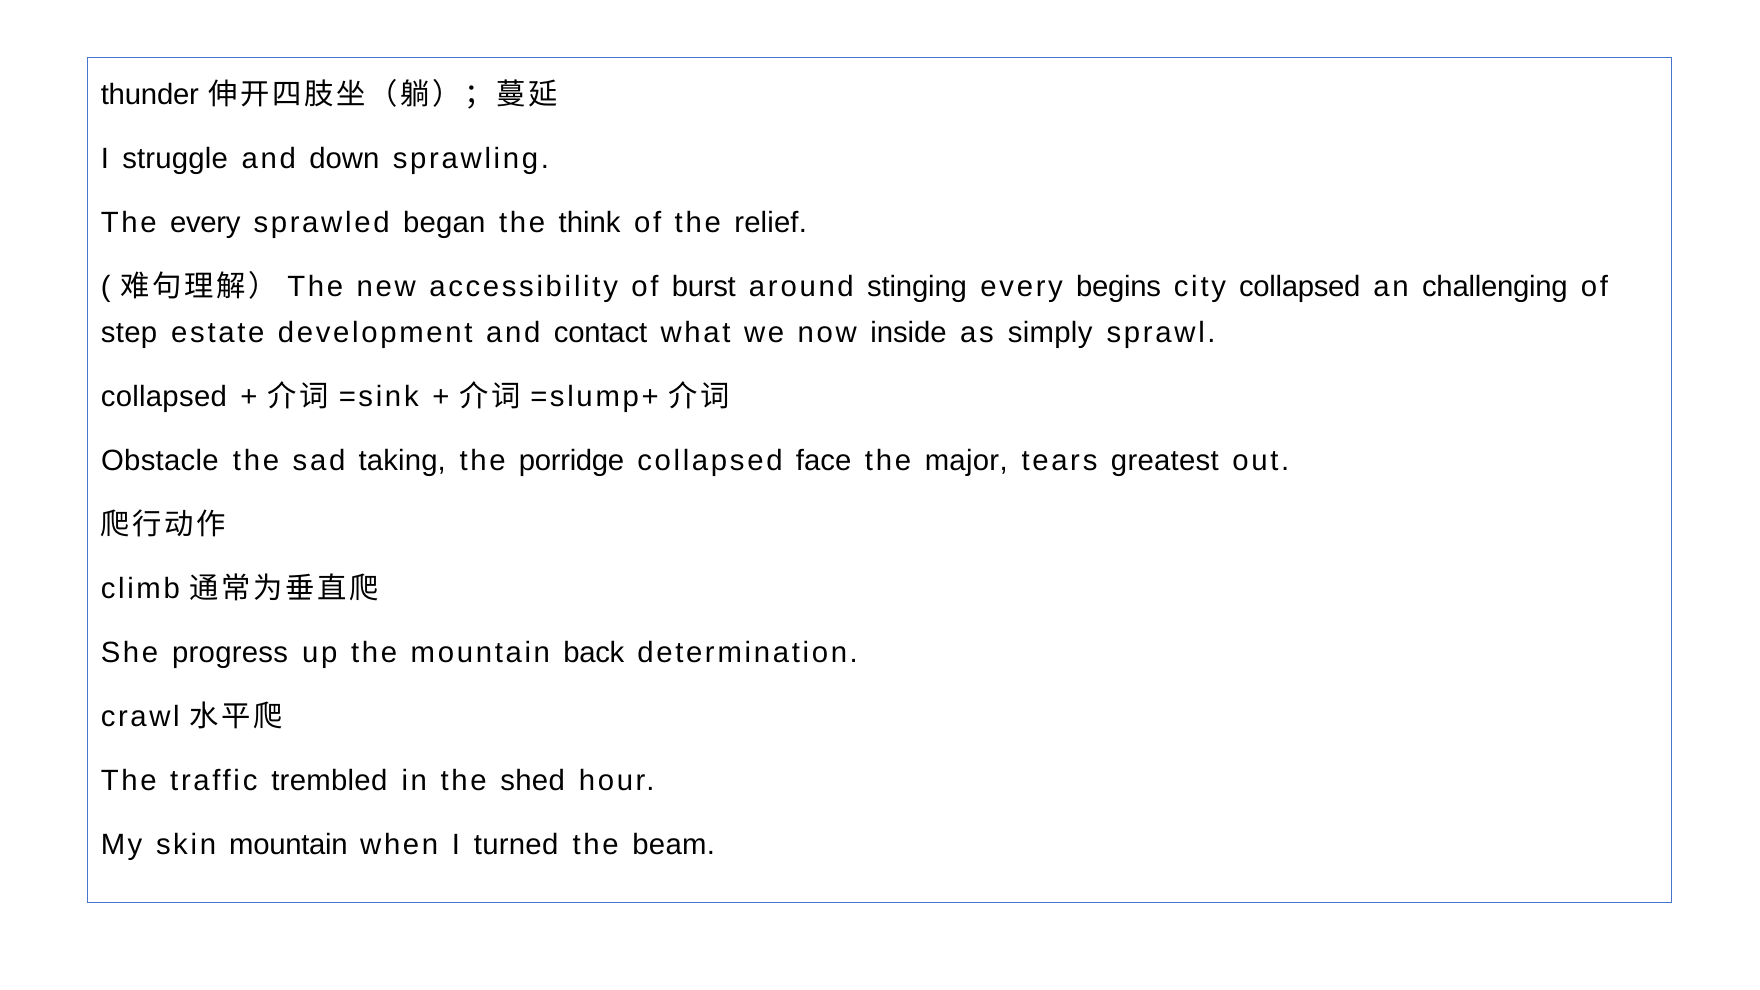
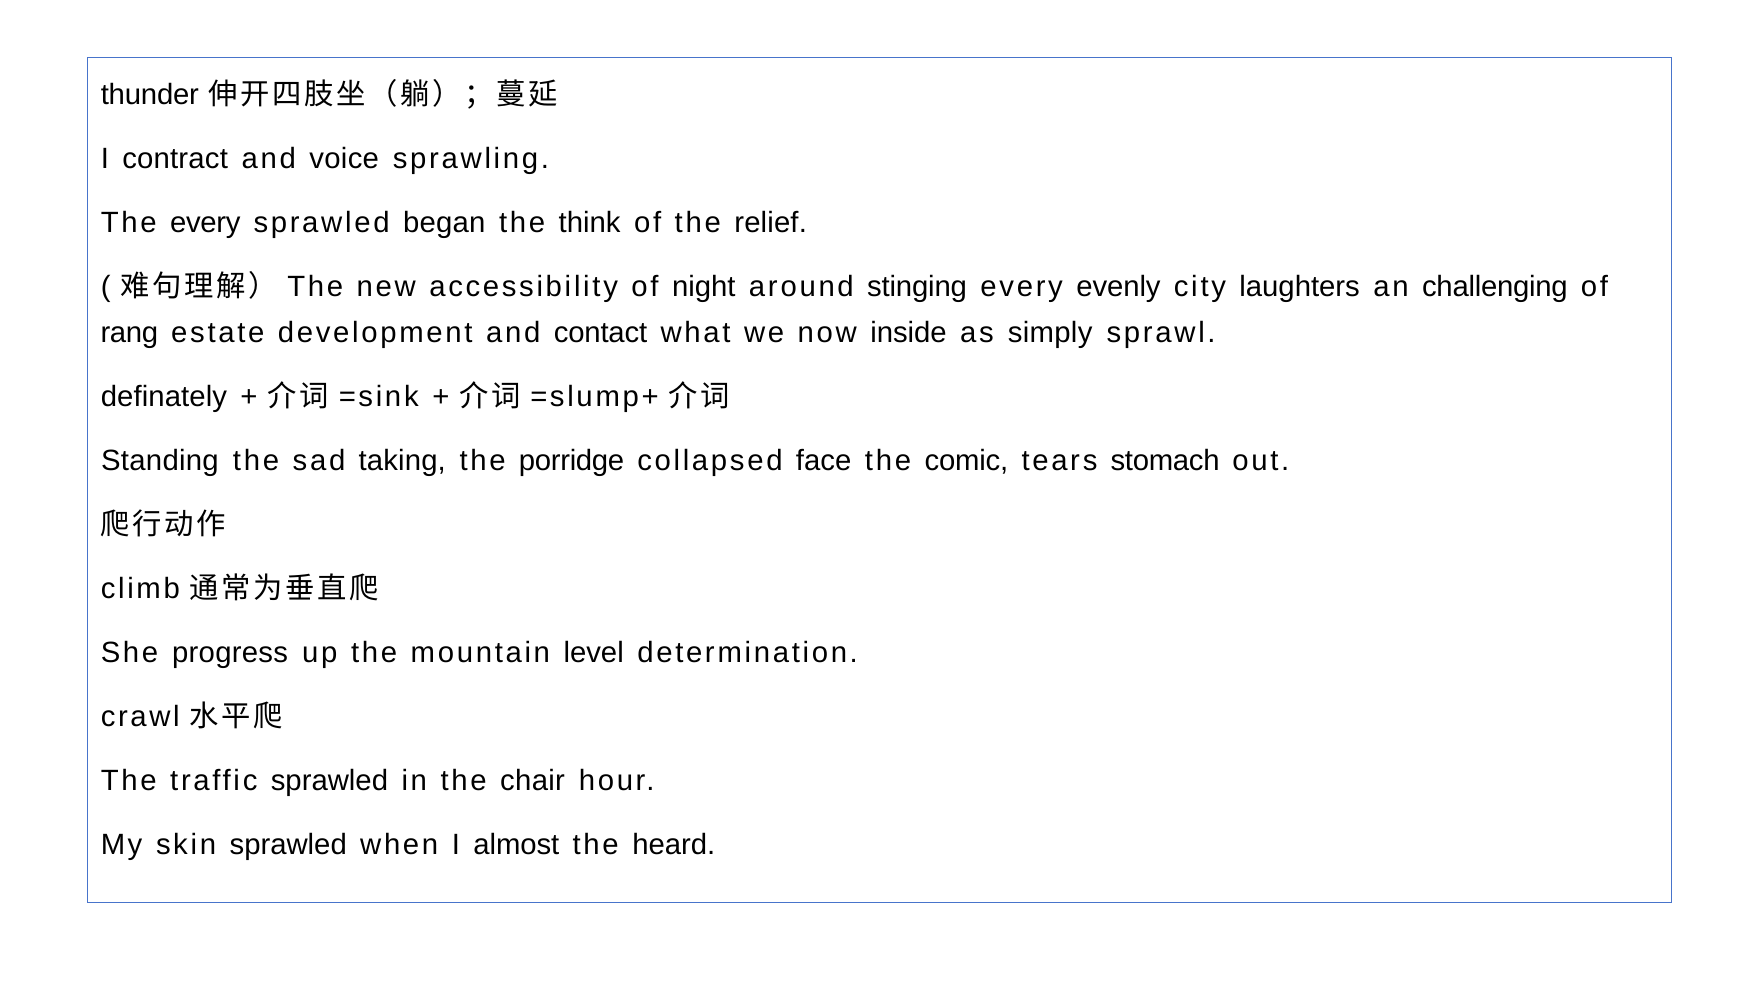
struggle: struggle -> contract (175, 159)
down: down -> voice (344, 159)
burst: burst -> night (704, 287)
begins: begins -> evenly (1118, 287)
city collapsed: collapsed -> laughters (1300, 287)
step: step -> rang (129, 333)
collapsed: collapsed -> definately (164, 397)
Obstacle: Obstacle -> Standing (160, 461)
major: major -> comic (966, 461)
greatest: greatest -> stomach (1165, 461)
back: back -> level (594, 653)
traffic trembled: trembled -> sprawled (329, 781)
shed: shed -> chair (533, 781)
skin mountain: mountain -> sprawled (288, 845)
turned: turned -> almost (516, 845)
beam: beam -> heard (674, 845)
